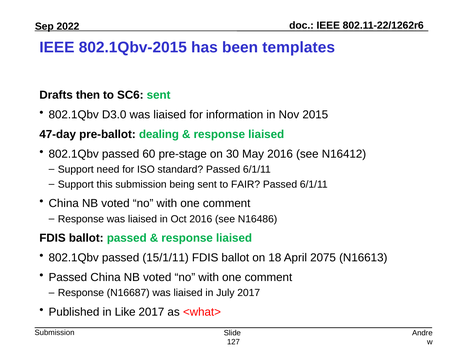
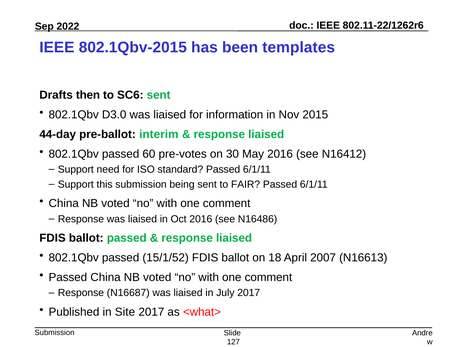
47-day: 47-day -> 44-day (58, 134)
dealing: dealing -> interim (159, 134)
pre-stage: pre-stage -> pre-votes (183, 154)
15/1/11: 15/1/11 -> 15/1/52 (166, 258)
2075: 2075 -> 2007 (323, 258)
Like: Like -> Site (125, 312)
